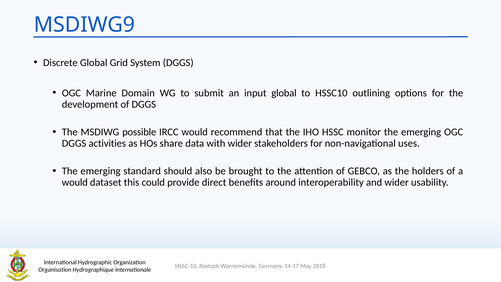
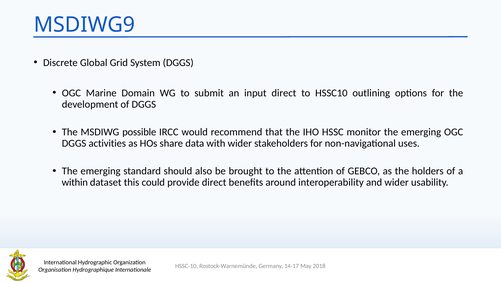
input global: global -> direct (284, 93)
would: would -> within (75, 182)
